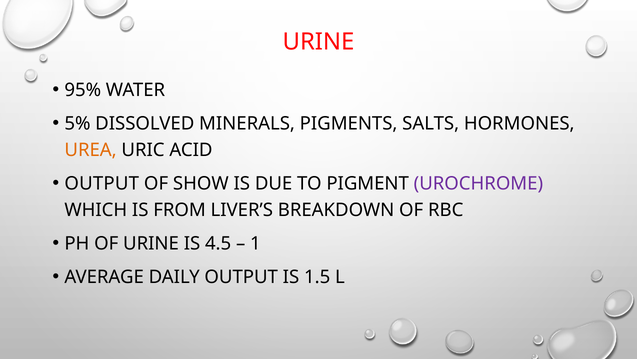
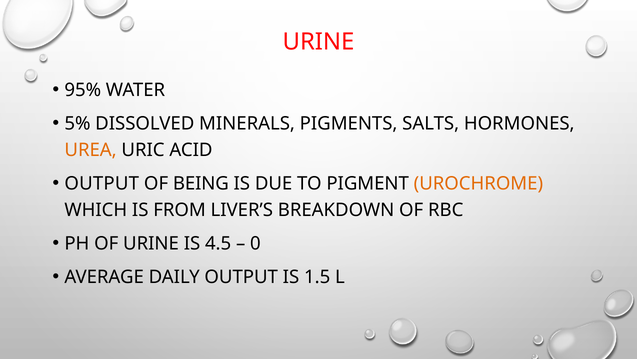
SHOW: SHOW -> BEING (201, 183)
UROCHROME colour: purple -> orange (478, 183)
1: 1 -> 0 (255, 243)
